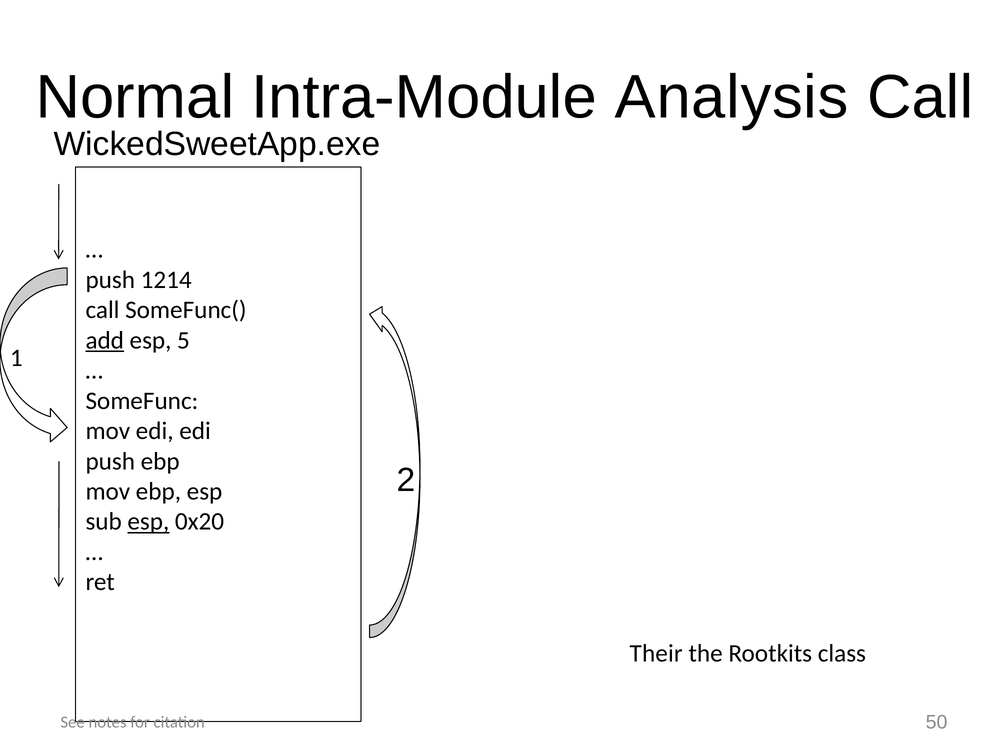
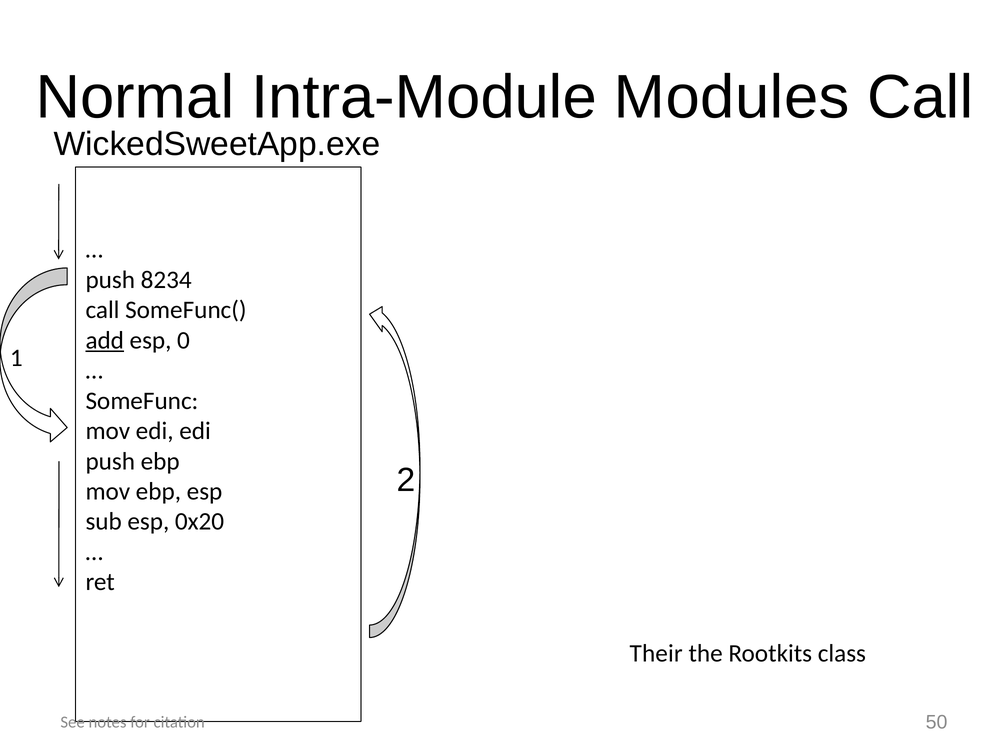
Analysis: Analysis -> Modules (732, 98)
1214: 1214 -> 8234 (166, 280)
5: 5 -> 0 (183, 340)
esp underline: present -> none (148, 522)
